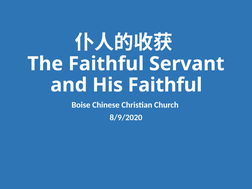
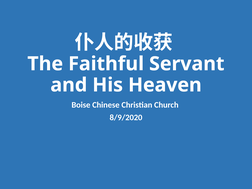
His Faithful: Faithful -> Heaven (165, 85)
